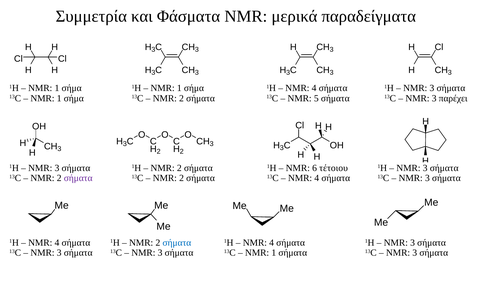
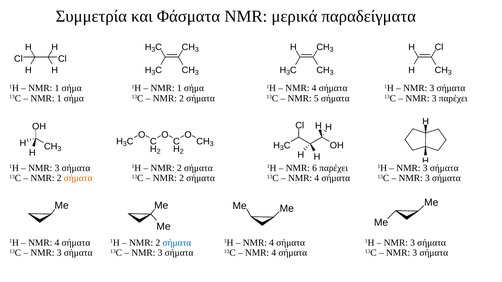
6 τέτοιου: τέτοιου -> παρέχει (334, 168)
σήματα colour: purple -> orange (78, 178)
1: 1 -> 4 (274, 253)
